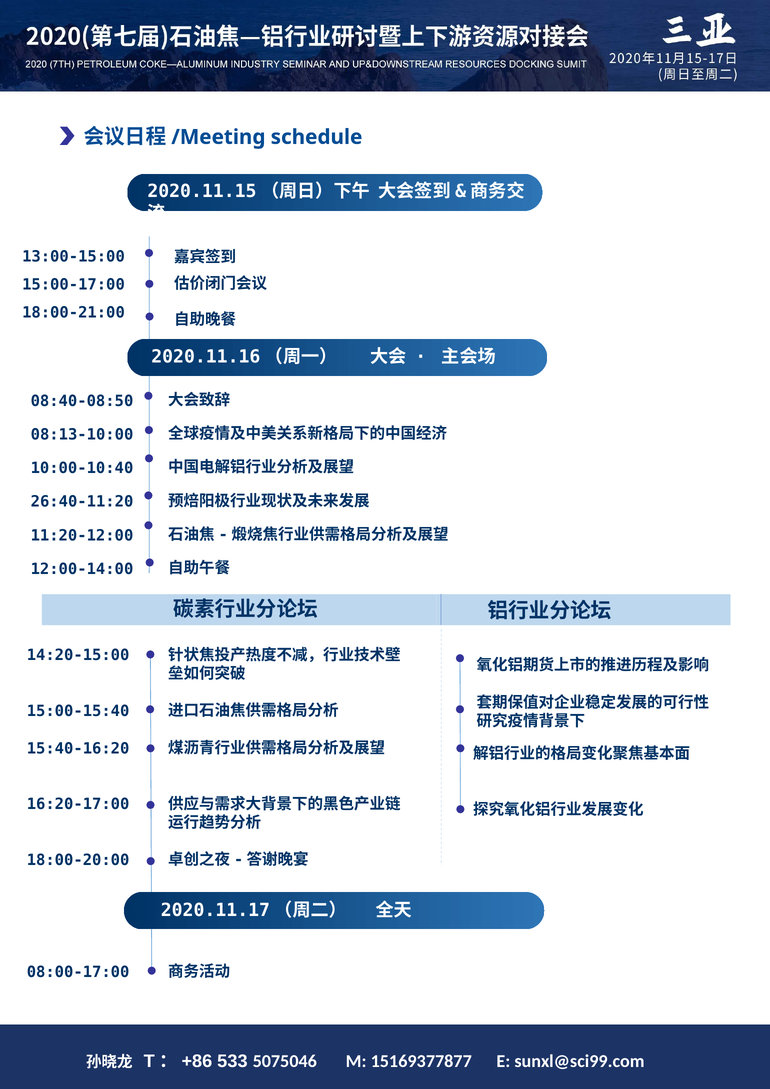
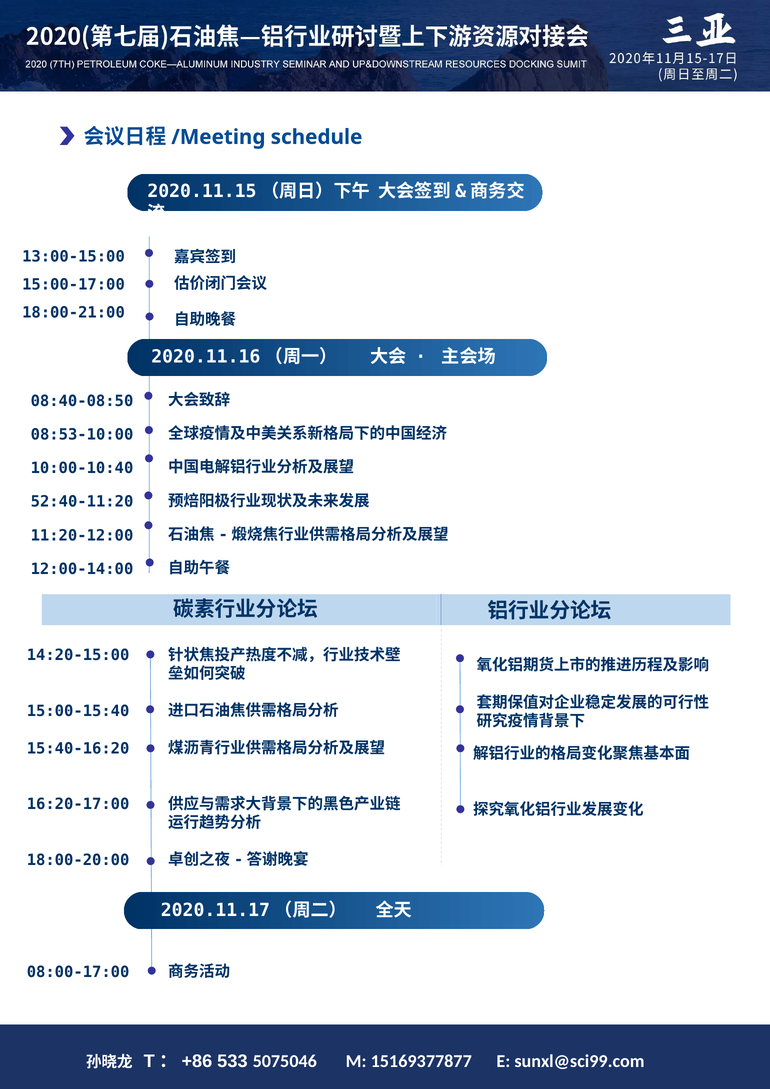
08:13-10:00: 08:13-10:00 -> 08:53-10:00 (82, 435)
26:40-11:20: 26:40-11:20 -> 52:40-11:20 (82, 502)
